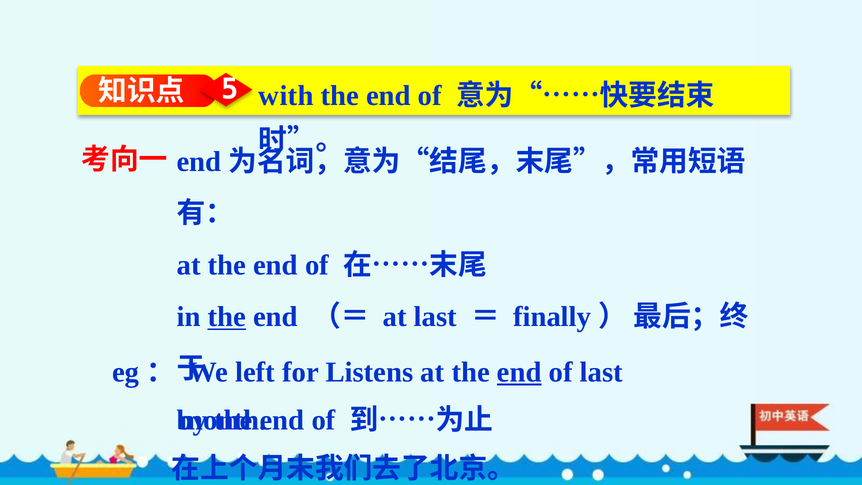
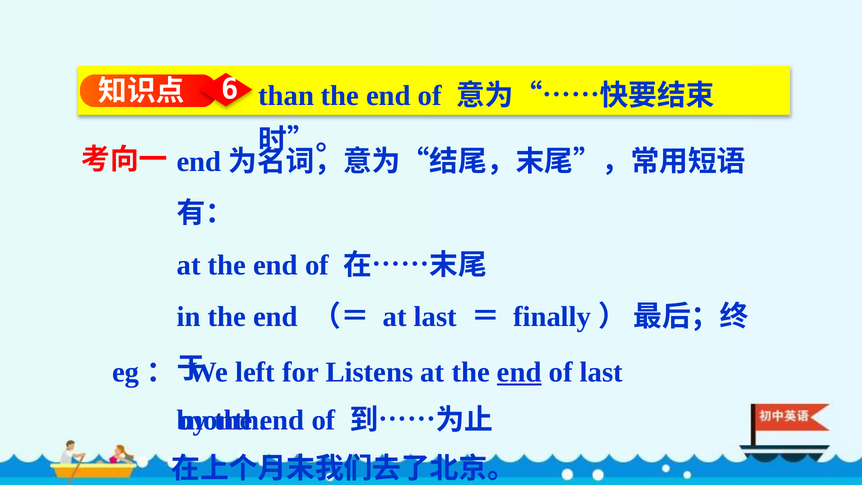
5: 5 -> 6 (230, 89)
with: with -> than (286, 96)
the underline: present -> none (227, 317)
